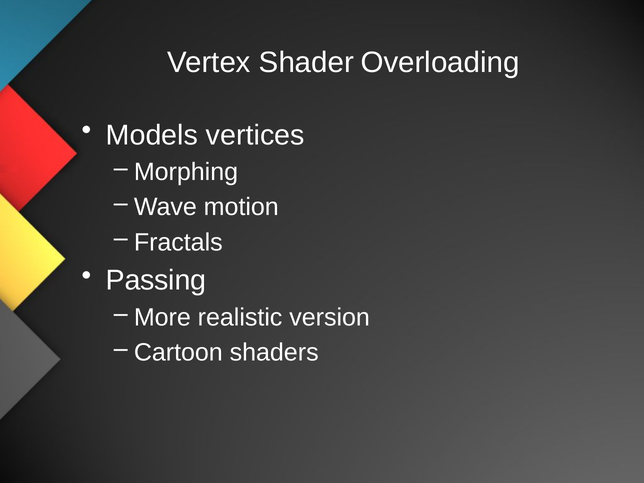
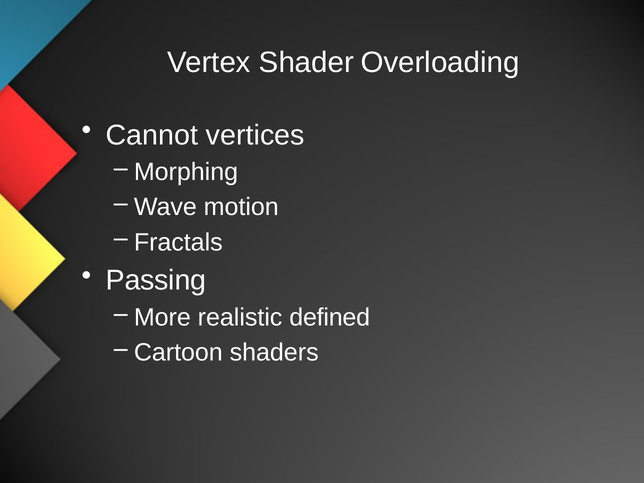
Models: Models -> Cannot (152, 135)
version: version -> defined (330, 317)
